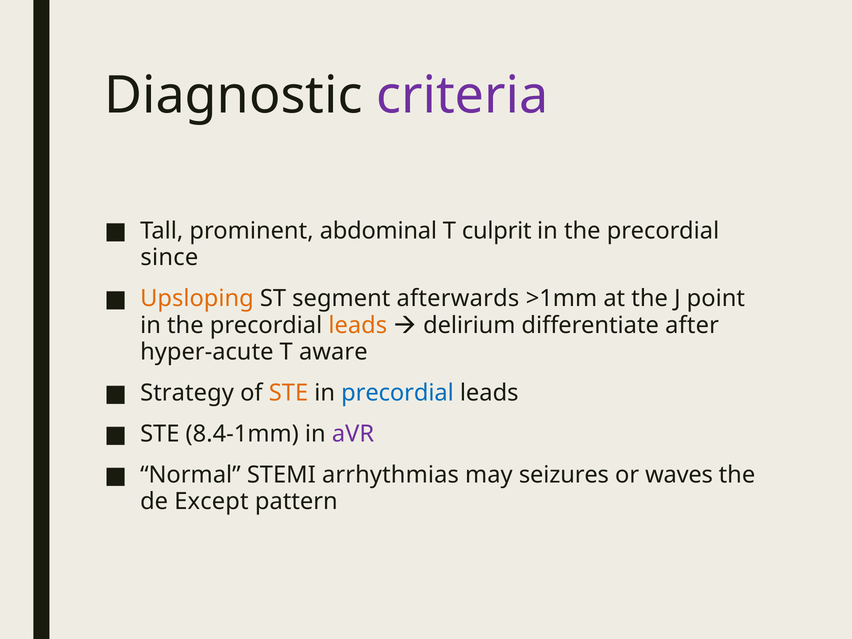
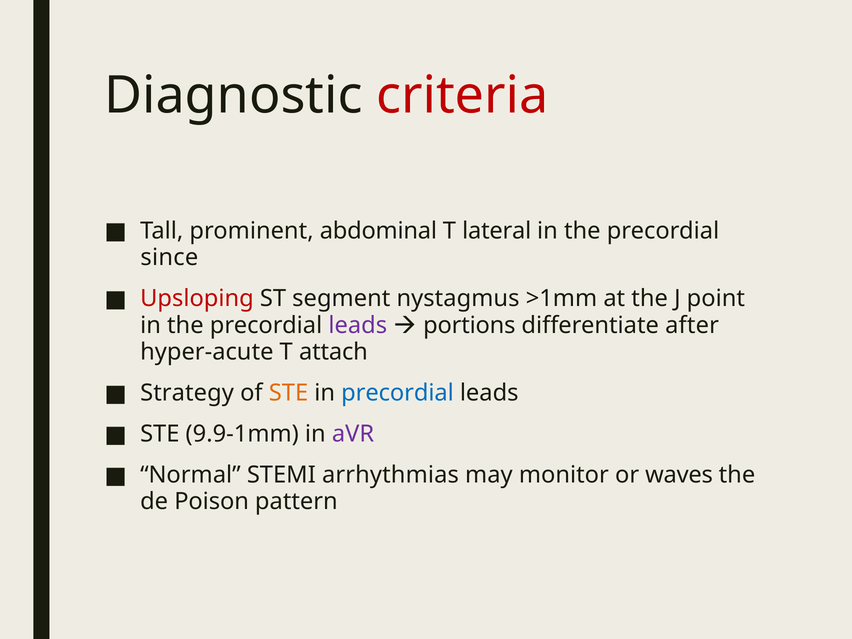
criteria colour: purple -> red (462, 95)
culprit: culprit -> lateral (497, 231)
Upsloping colour: orange -> red (197, 299)
afterwards: afterwards -> nystagmus (458, 299)
leads colour: orange -> purple (358, 325)
delirium: delirium -> portions (469, 325)
aware: aware -> attach (333, 352)
8.4-1mm: 8.4-1mm -> 9.9-1mm (242, 434)
seizures: seizures -> monitor (564, 475)
Except: Except -> Poison (212, 502)
